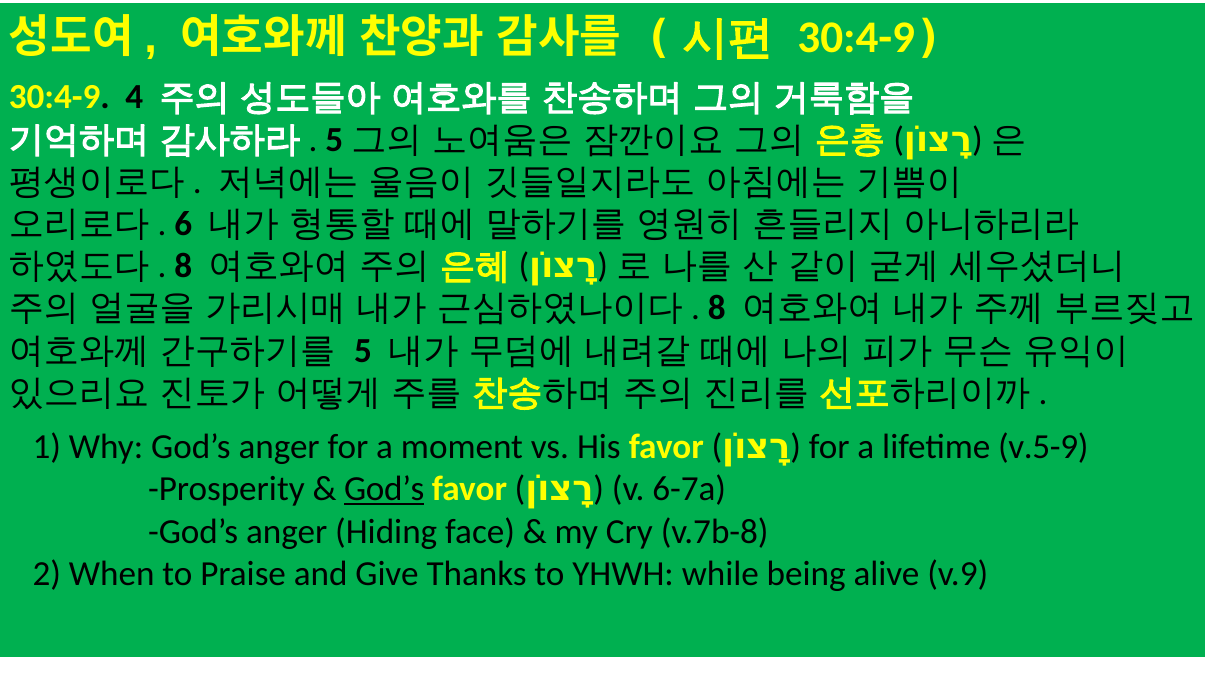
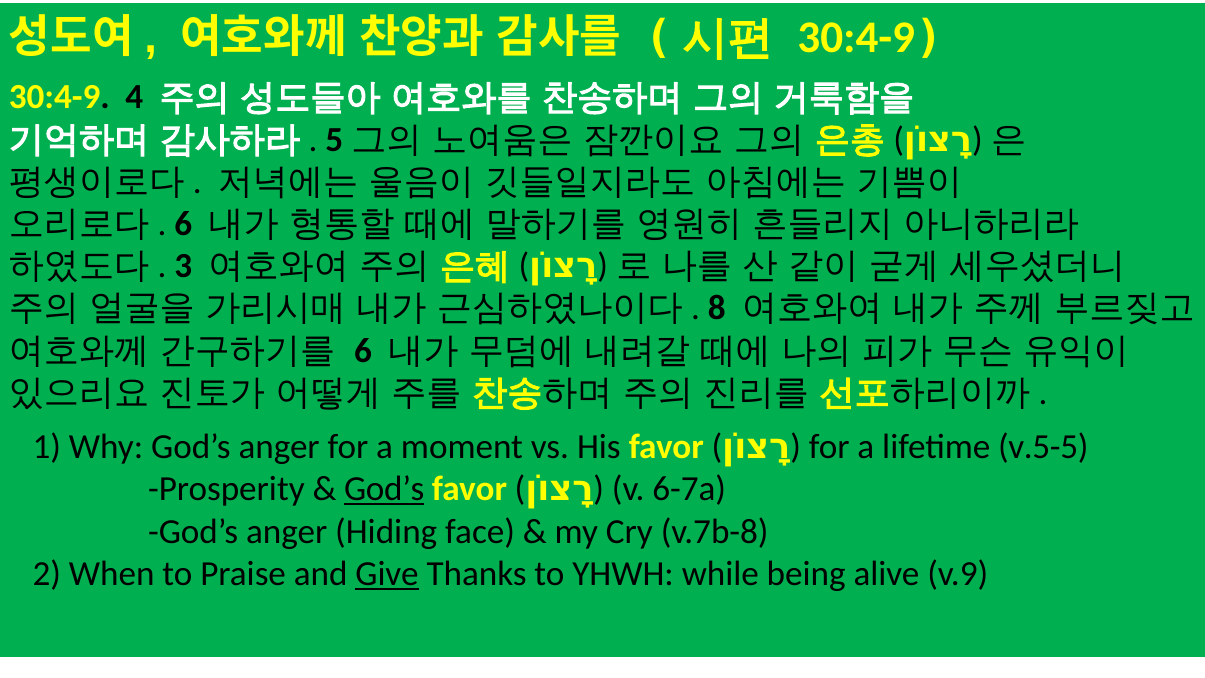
8: 8 -> 3 (183, 266)
5: 5 -> 6 (363, 351)
v.5-9: v.5-9 -> v.5-5 (1043, 447)
Give underline: none -> present (387, 574)
